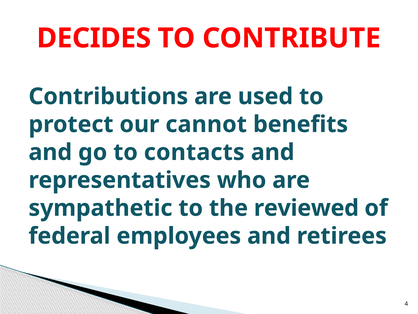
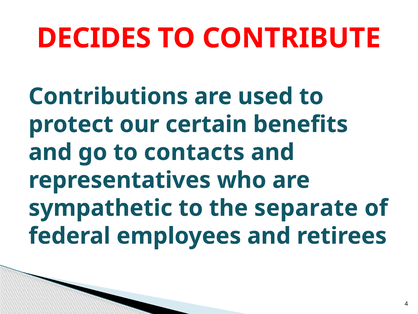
cannot: cannot -> certain (206, 124)
reviewed: reviewed -> separate (306, 208)
